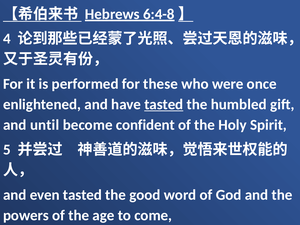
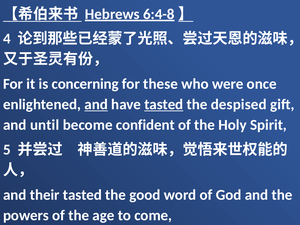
performed: performed -> concerning (85, 84)
and underline: none -> present (96, 104)
humbled: humbled -> despised (239, 104)
even: even -> their (45, 195)
